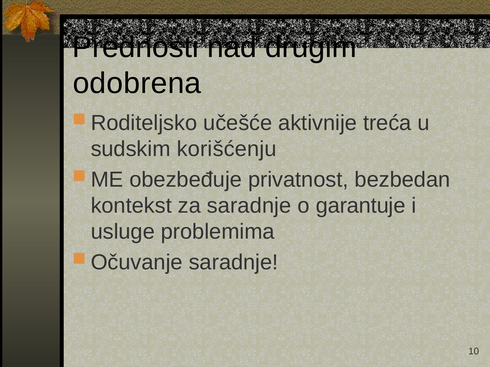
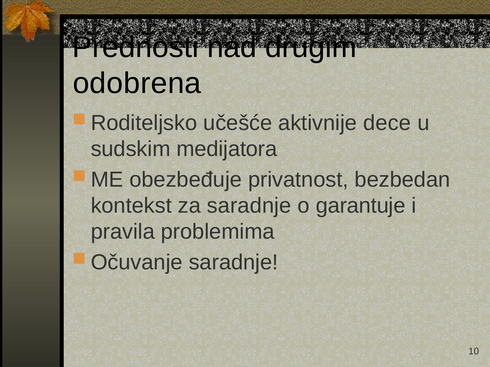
treća: treća -> dece (387, 123)
korišćenju: korišćenju -> medijatora (227, 149)
usluge: usluge -> pravila (123, 232)
